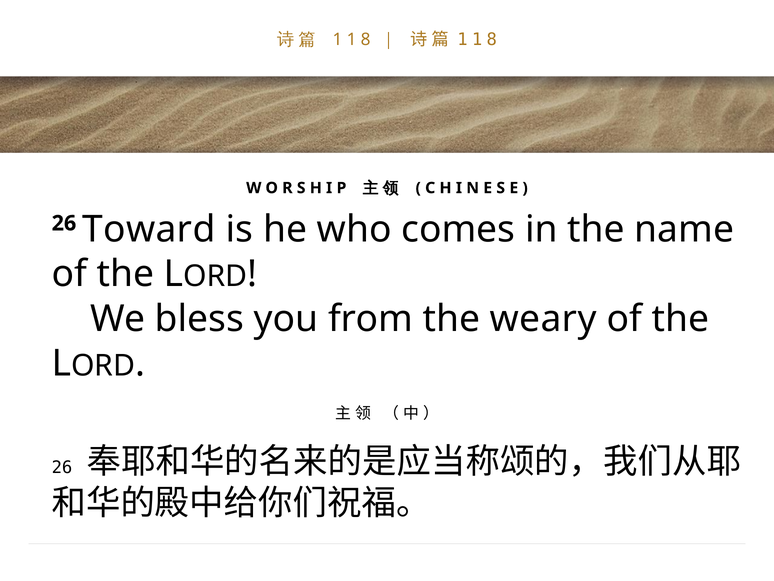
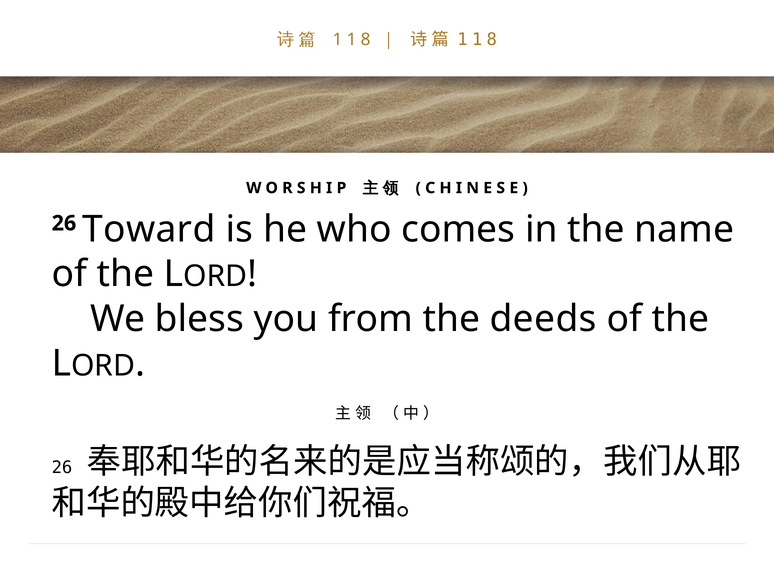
weary: weary -> deeds (543, 318)
